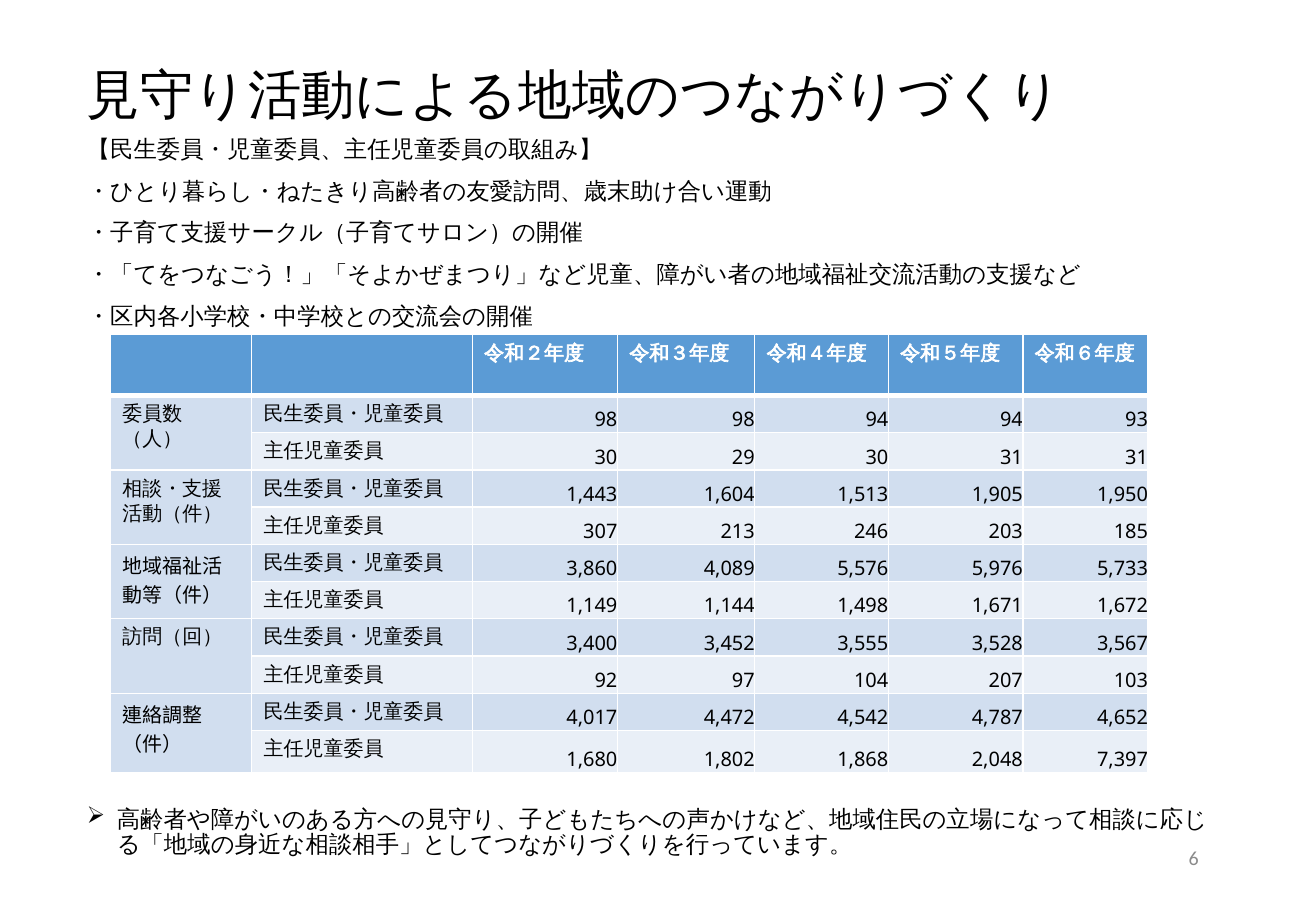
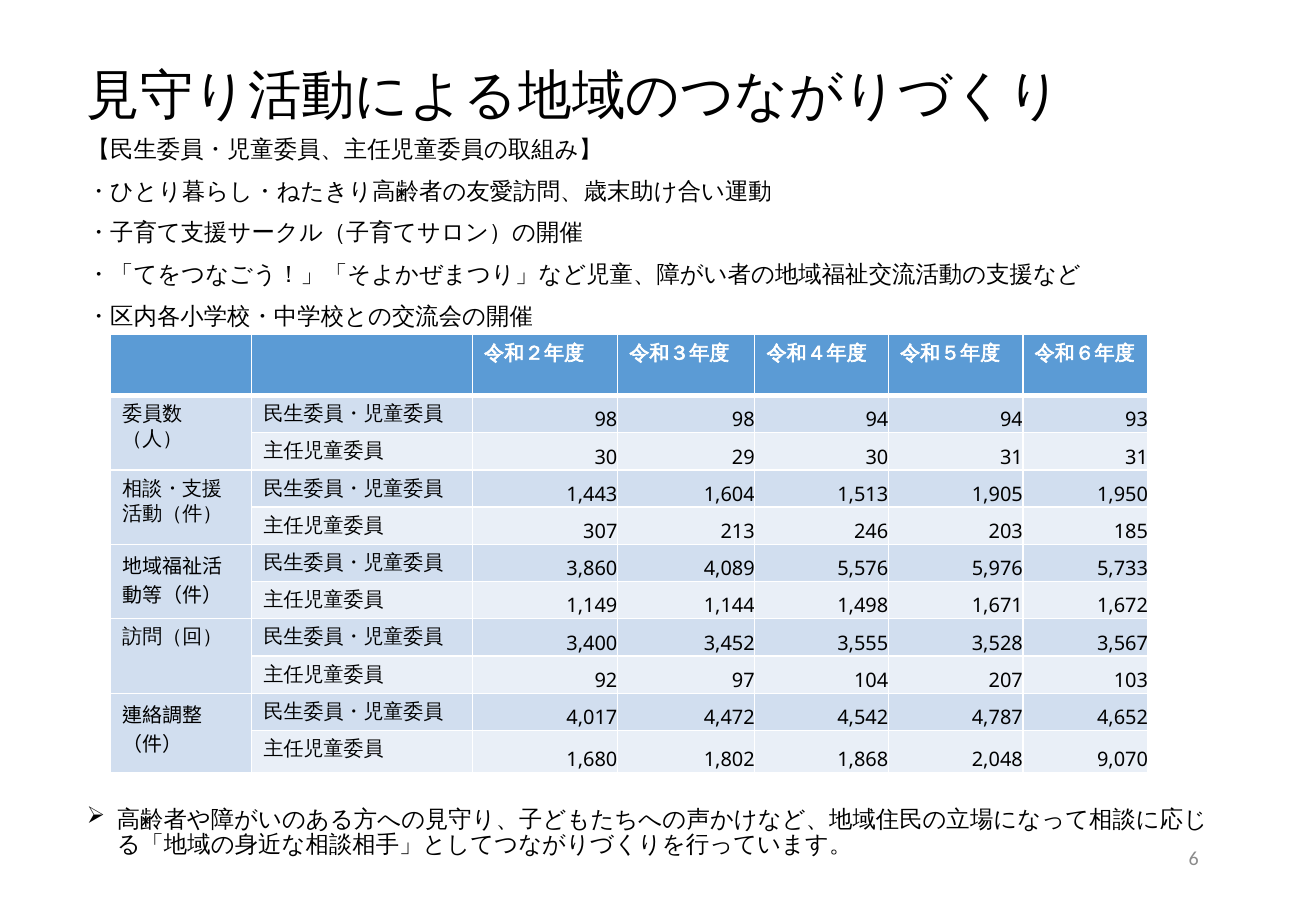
7,397: 7,397 -> 9,070 (1123, 760)
